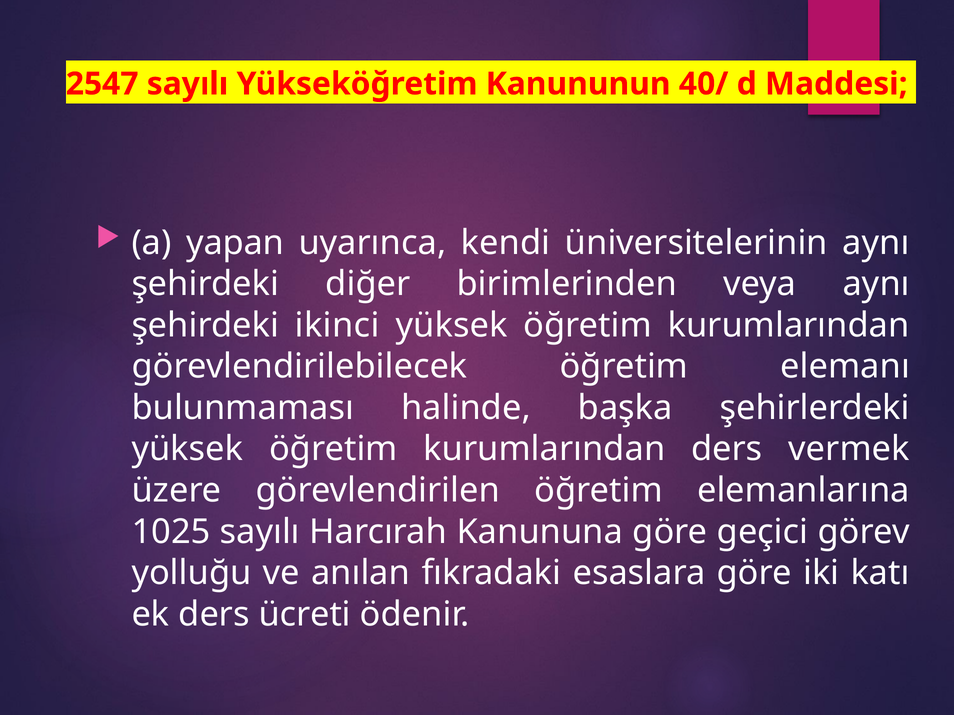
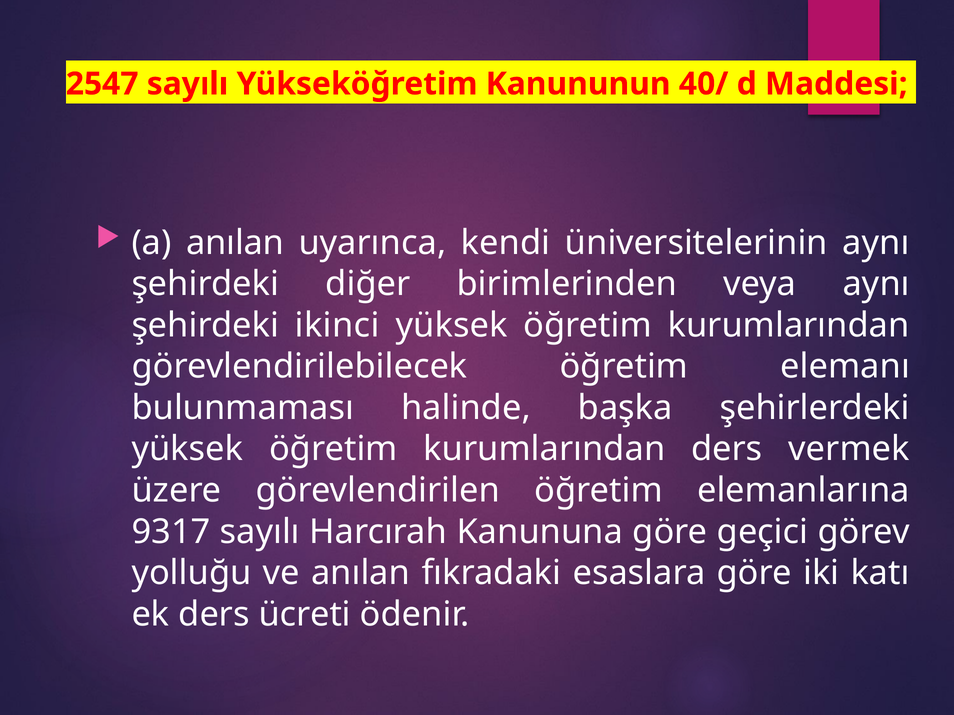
a yapan: yapan -> anılan (235, 243)
1025: 1025 -> 9317 (171, 532)
